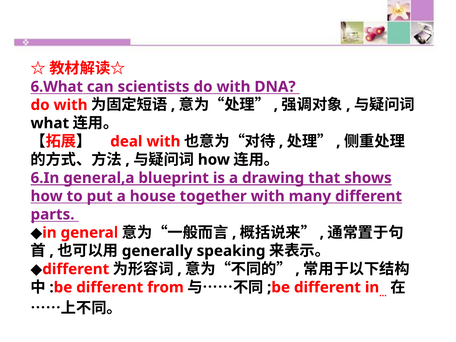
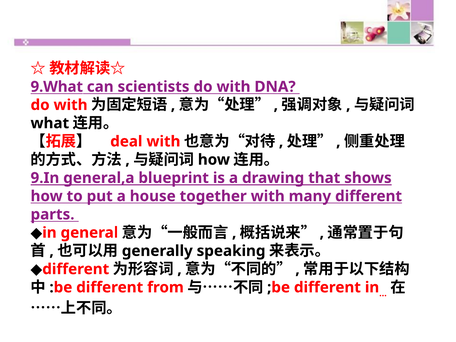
6.What: 6.What -> 9.What (57, 87)
6.In: 6.In -> 9.In (45, 178)
